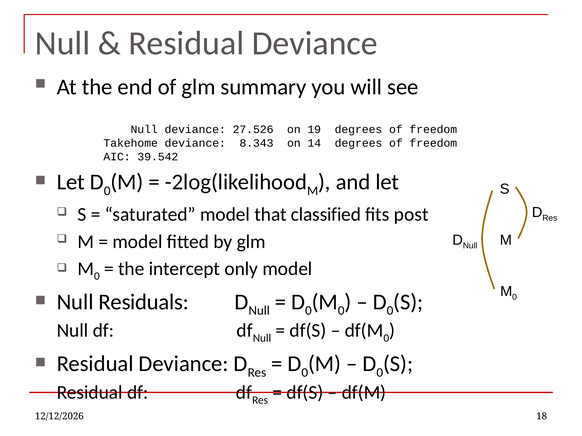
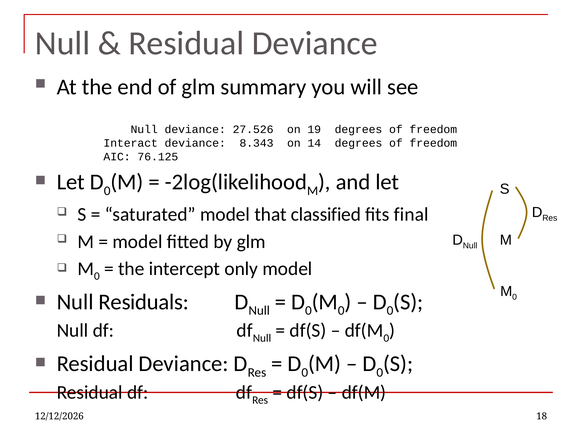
Takehome: Takehome -> Interact (131, 143)
39.542: 39.542 -> 76.125 (158, 157)
post: post -> final (411, 215)
